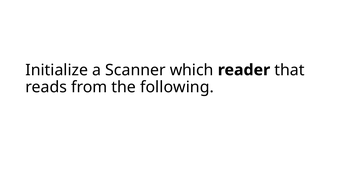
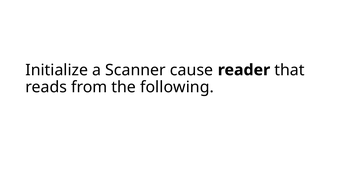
which: which -> cause (192, 70)
